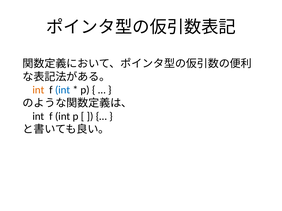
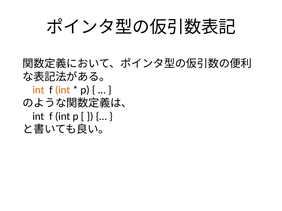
int colour: blue -> orange (63, 90)
